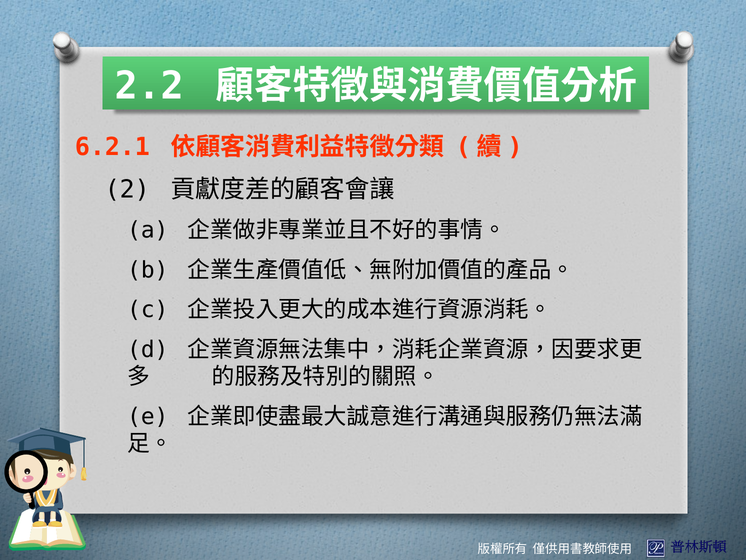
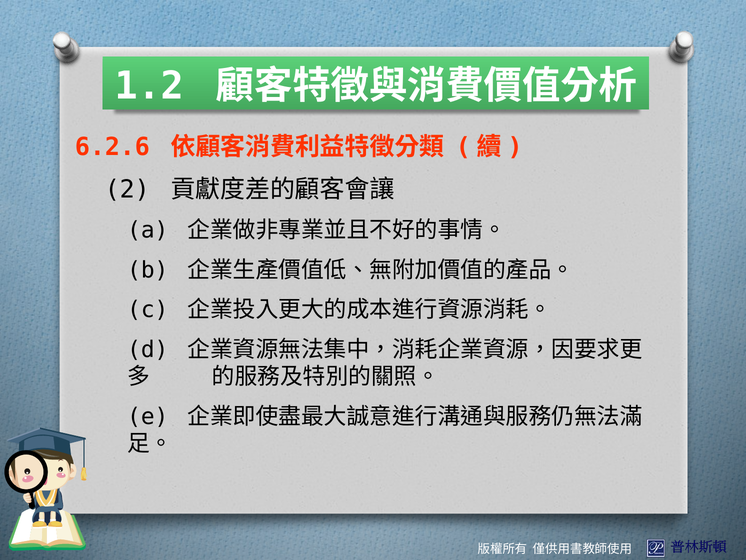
2.2: 2.2 -> 1.2 (149, 86)
6.2.1: 6.2.1 -> 6.2.6 (112, 147)
